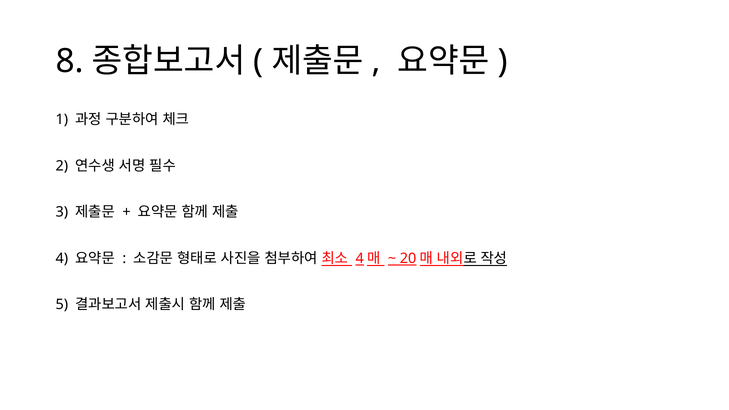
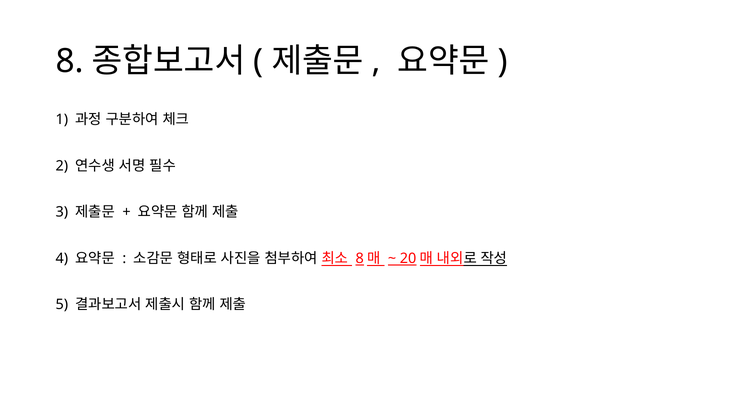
4: 4 -> 8 (360, 258)
